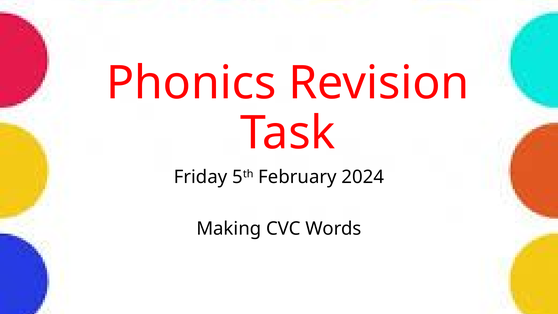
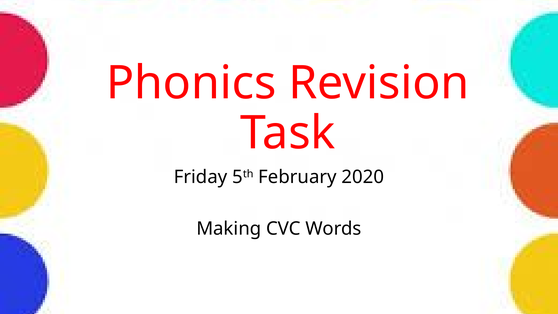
2024: 2024 -> 2020 (363, 177)
